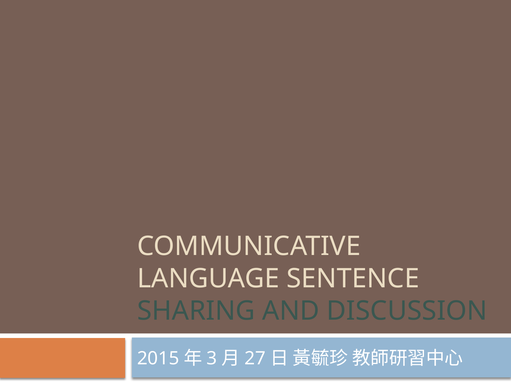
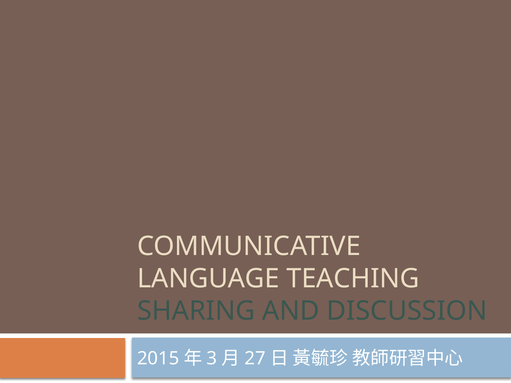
SENTENCE: SENTENCE -> TEACHING (353, 279)
